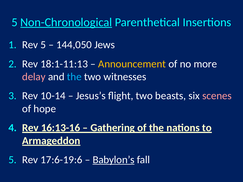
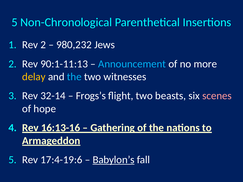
Non-Chronological underline: present -> none (66, 22)
Rev 5: 5 -> 2 (43, 45)
144,050: 144,050 -> 980,232 (74, 45)
18:1-11:13: 18:1-11:13 -> 90:1-11:13 (64, 64)
Announcement colour: yellow -> light blue (132, 64)
delay colour: pink -> yellow (34, 77)
10-14: 10-14 -> 32-14 (53, 96)
Jesus’s: Jesus’s -> Frogs’s (91, 96)
17:6-19:6: 17:6-19:6 -> 17:4-19:6 (61, 160)
